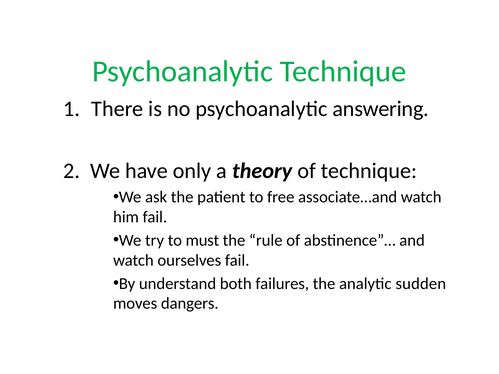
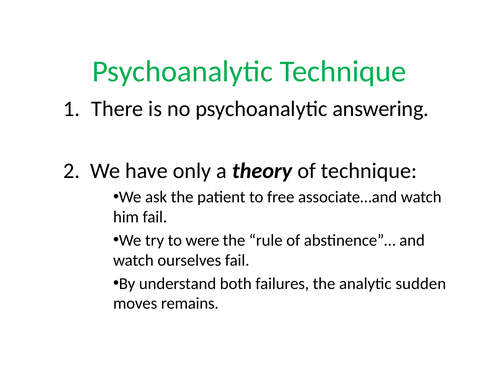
must: must -> were (202, 240)
dangers: dangers -> remains (190, 304)
